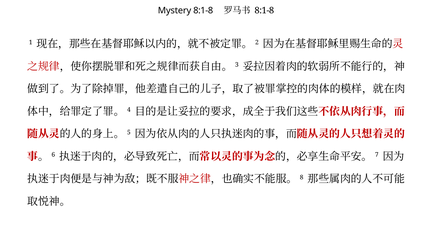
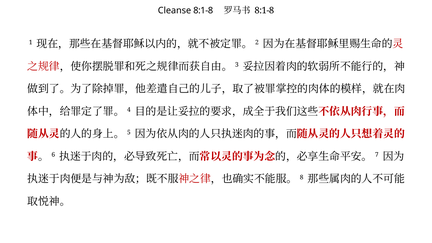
Mystery: Mystery -> Cleanse (175, 11)
